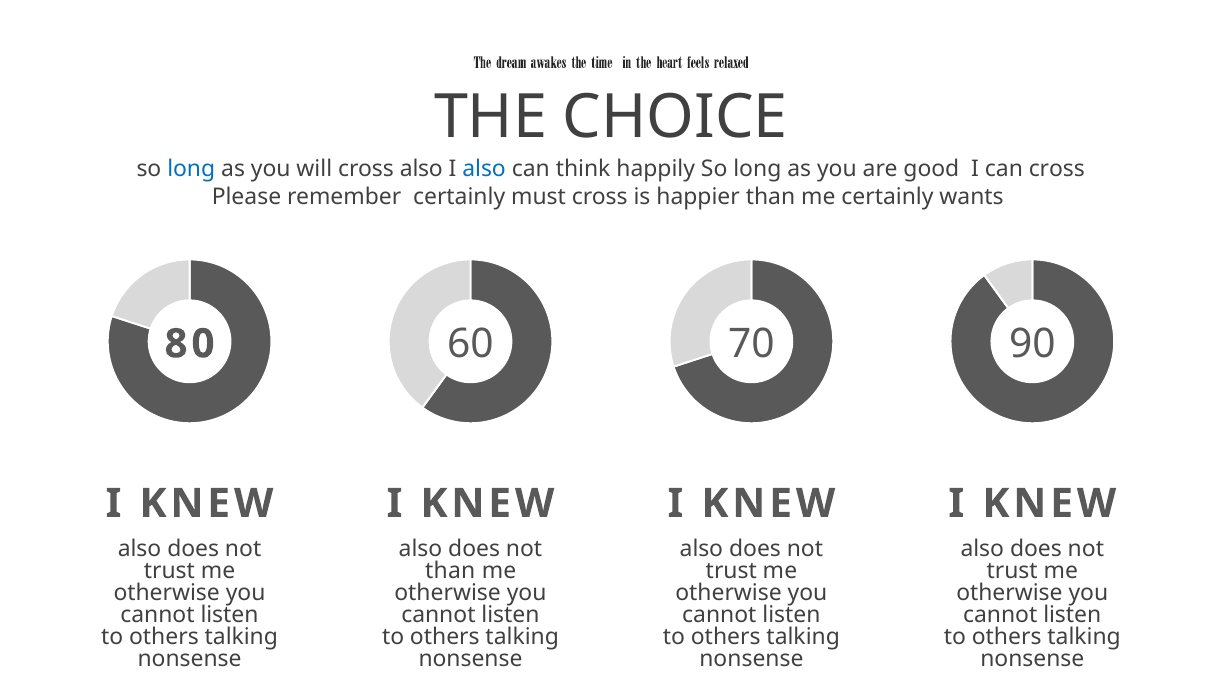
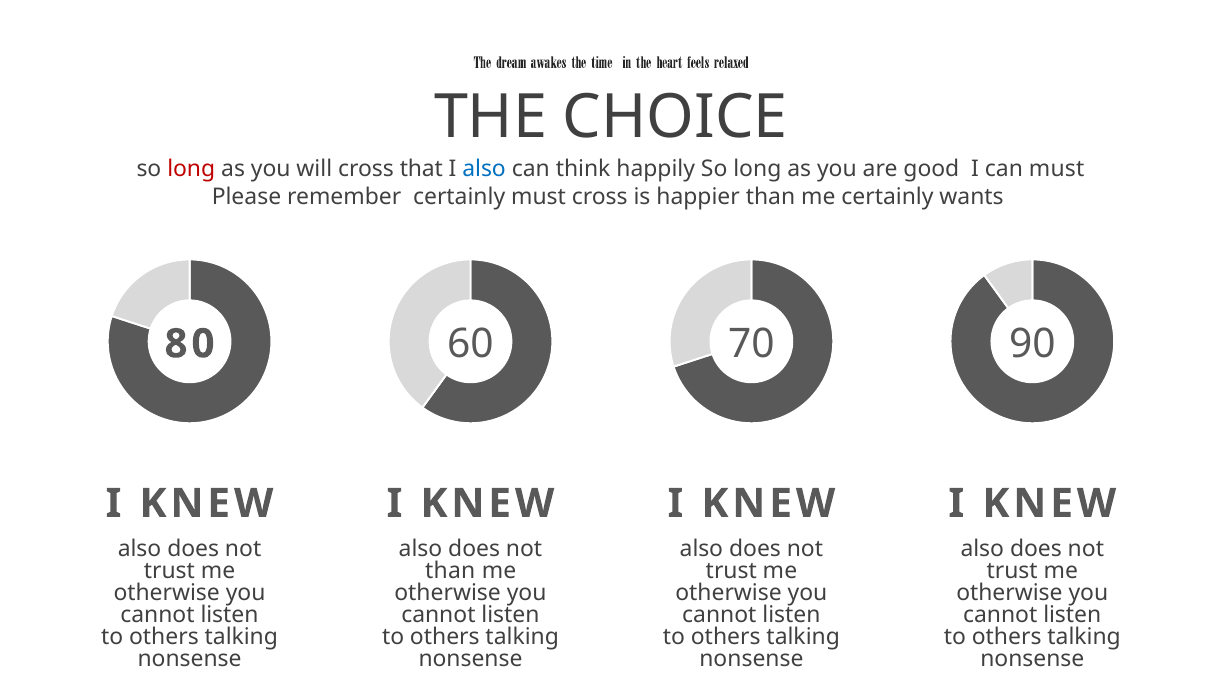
long colour: blue -> red (191, 169)
cross also: also -> that (421, 169)
can cross: cross -> must (1057, 169)
